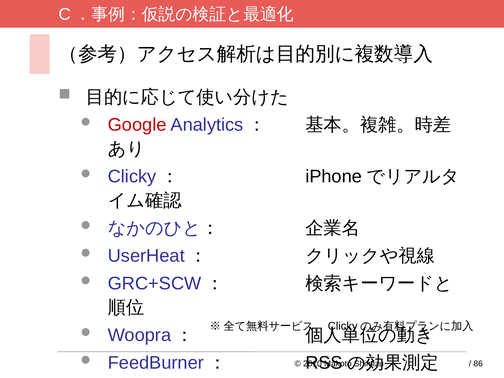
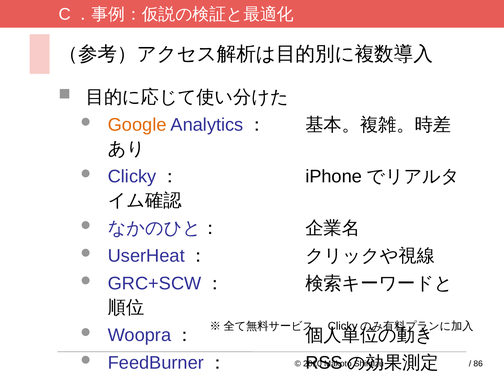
Google colour: red -> orange (137, 125)
